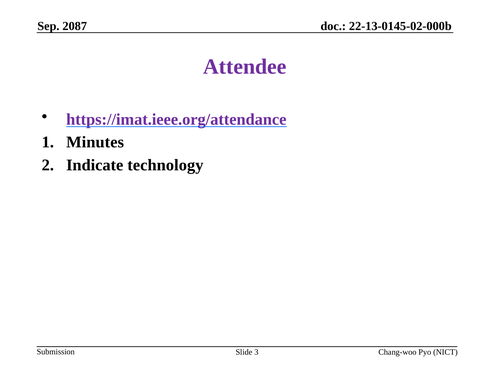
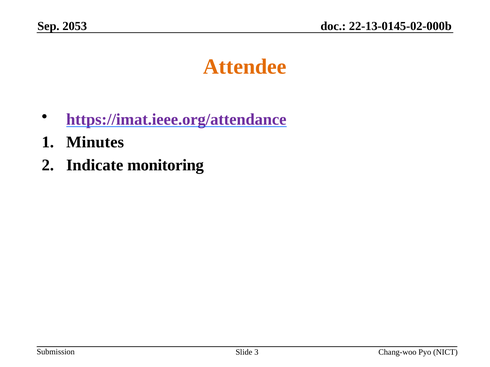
2087: 2087 -> 2053 (75, 26)
Attendee colour: purple -> orange (245, 67)
technology: technology -> monitoring (166, 165)
